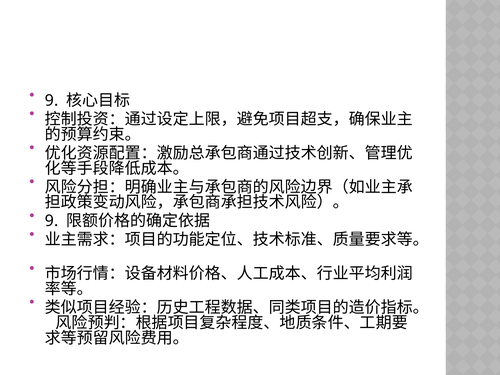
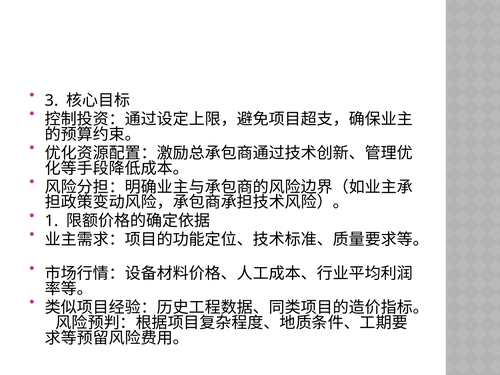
9: 9 -> 3 (52, 101)
9: 9 -> 1 (52, 221)
